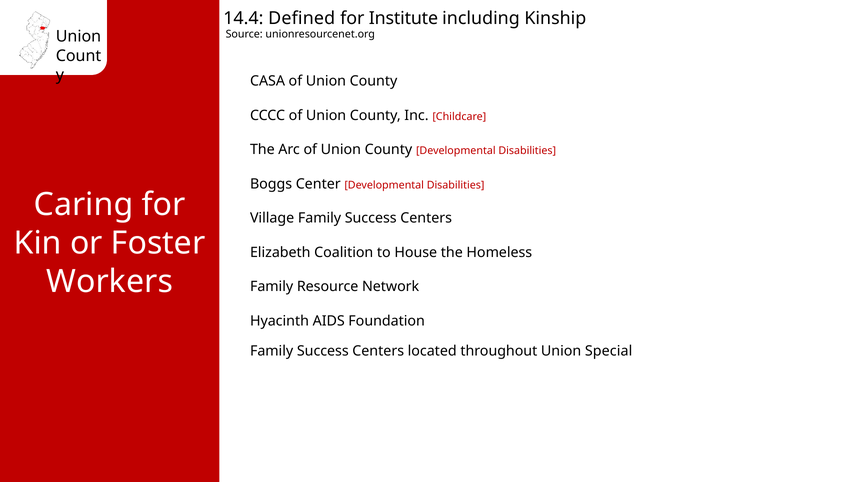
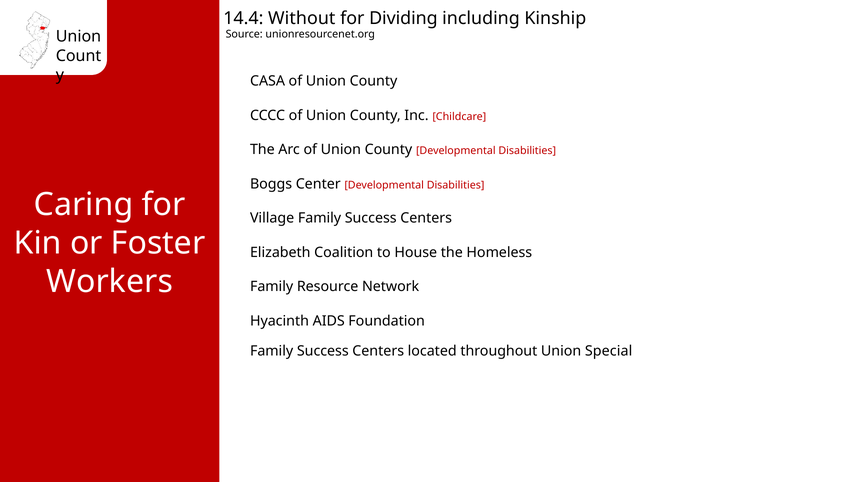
Defined: Defined -> Without (302, 18)
Institute: Institute -> Dividing (403, 18)
